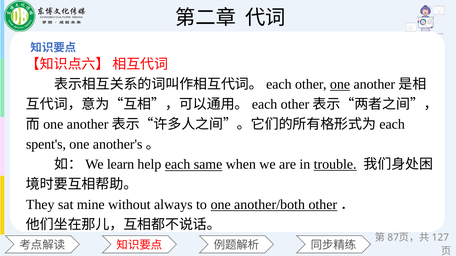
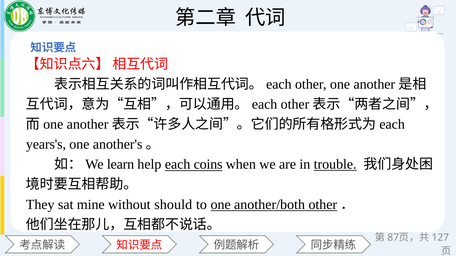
one underline: present -> none (340, 85)
spent's: spent's -> years's (46, 145)
same: same -> coins (208, 165)
always: always -> should (173, 205)
